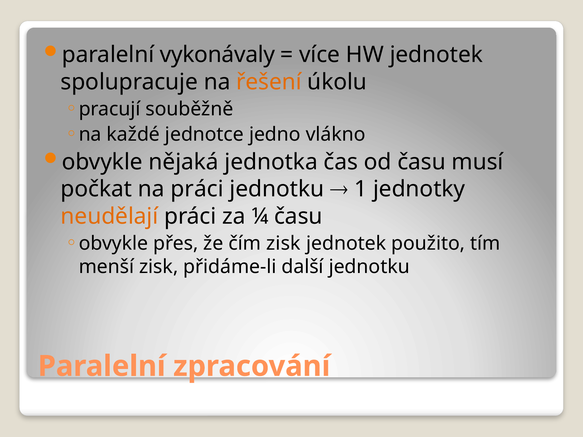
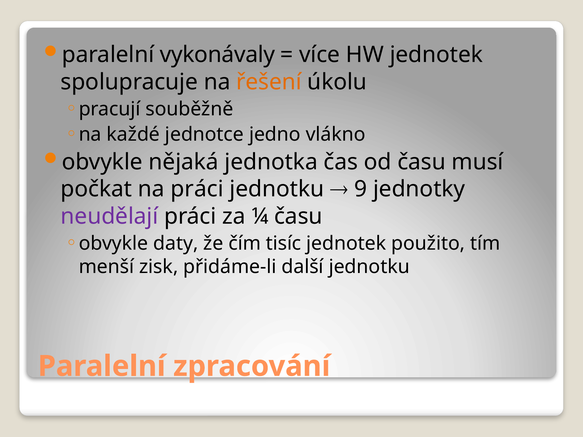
1: 1 -> 9 (361, 189)
neudělají colour: orange -> purple (109, 216)
přes: přes -> daty (176, 243)
čím zisk: zisk -> tisíc (284, 243)
